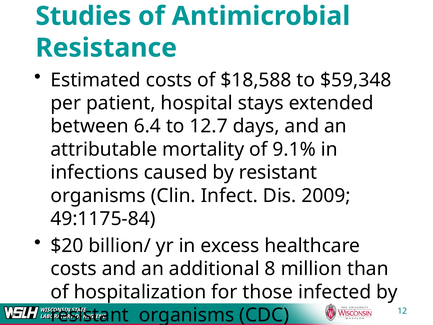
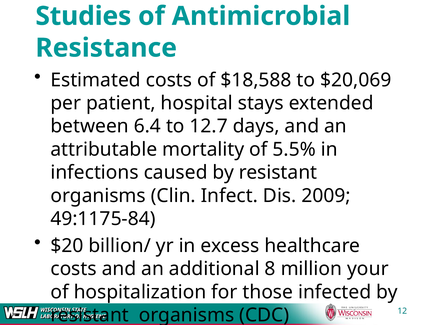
$59,348: $59,348 -> $20,069 (356, 80)
9.1%: 9.1% -> 5.5% (294, 149)
than: than -> your (368, 269)
